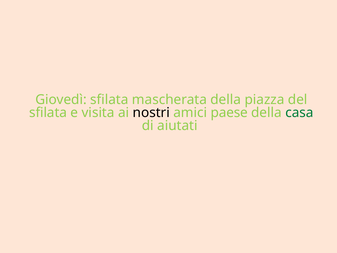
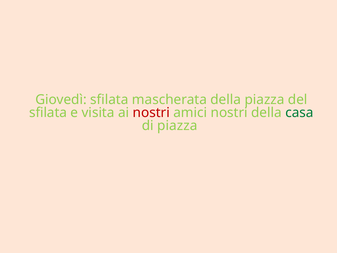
nostri colour: black -> red (151, 112)
amici paese: paese -> nostri (229, 112)
di aiutati: aiutati -> piazza (177, 126)
